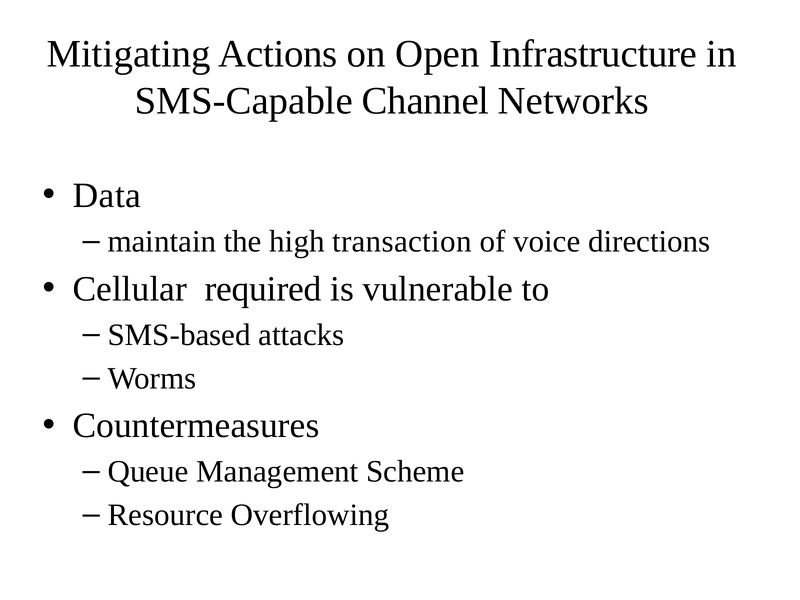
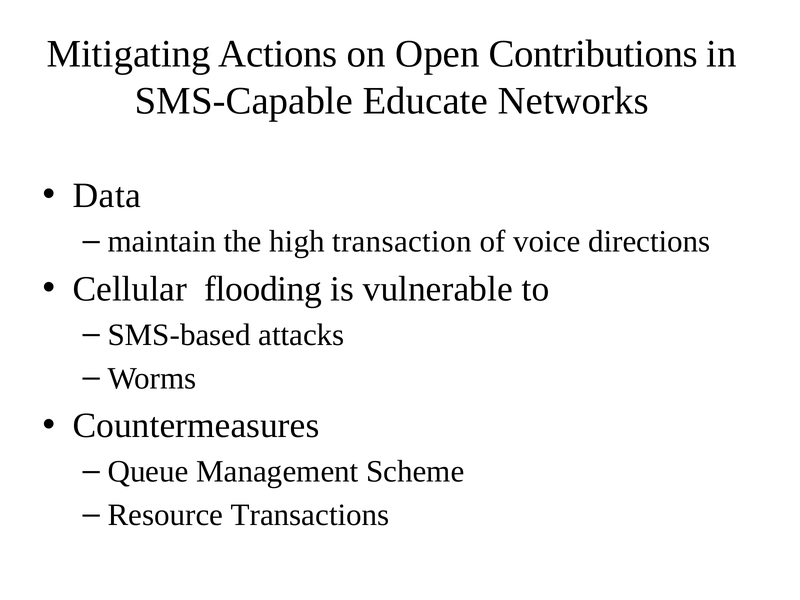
Infrastructure: Infrastructure -> Contributions (593, 54)
Channel: Channel -> Educate (425, 101)
required: required -> flooding (263, 289)
Overflowing: Overflowing -> Transactions (310, 515)
